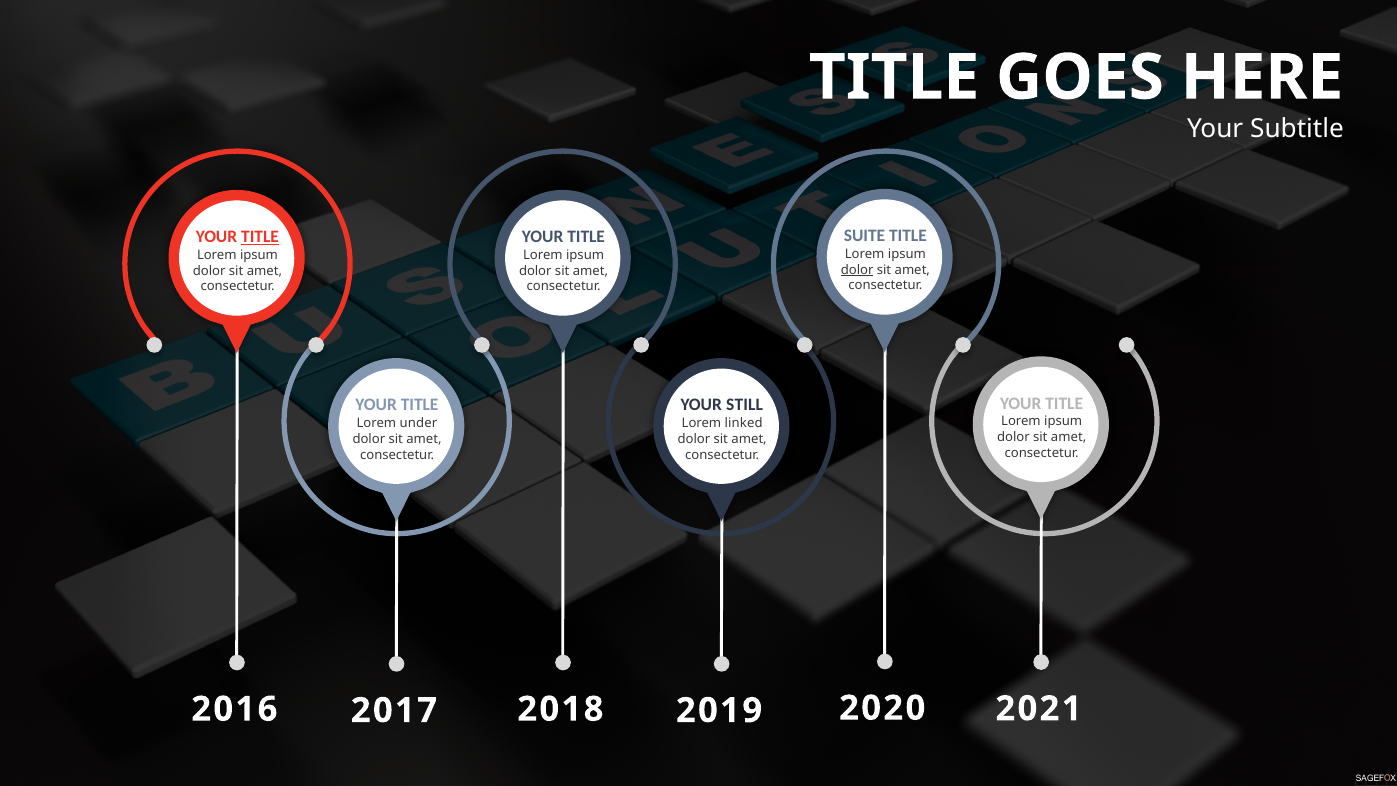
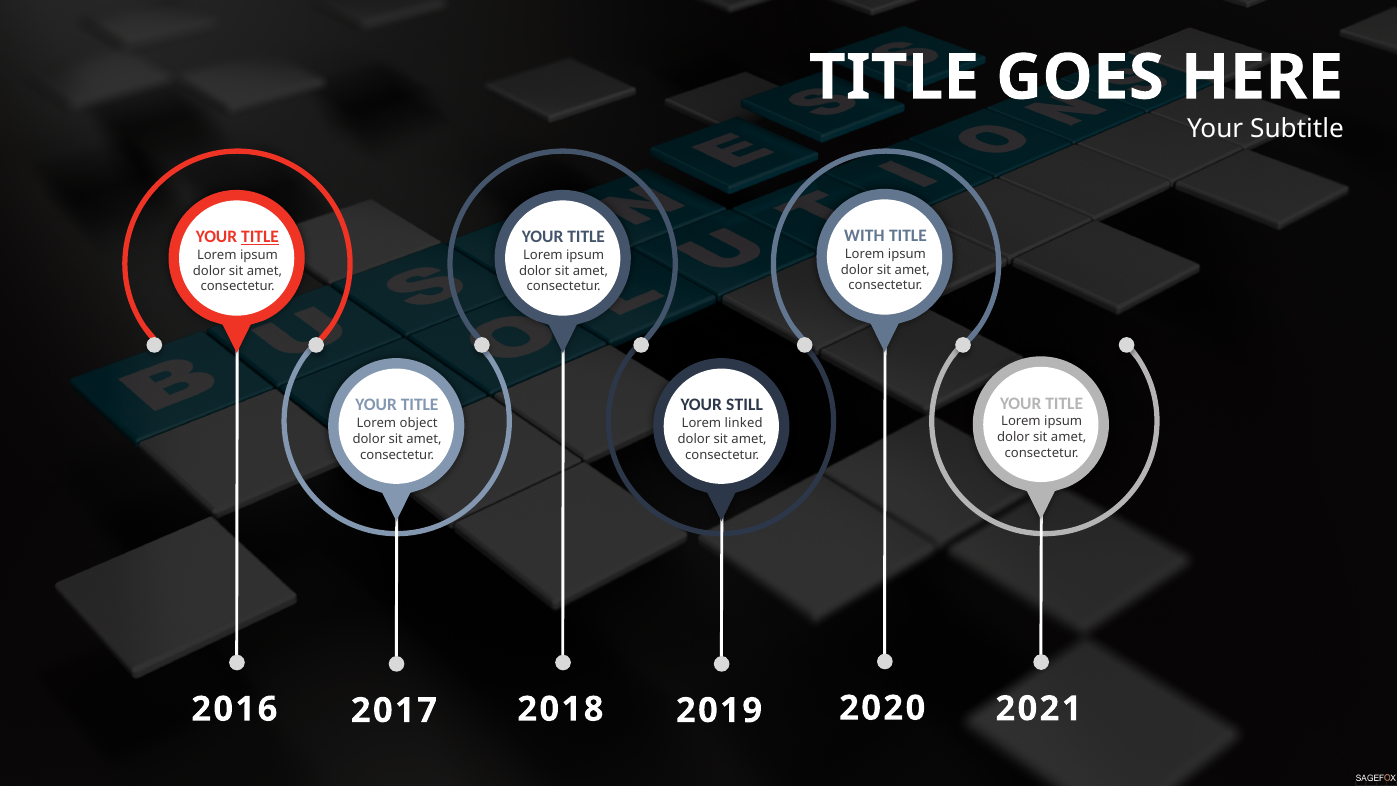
SUITE: SUITE -> WITH (864, 236)
dolor underline: present -> none (857, 270)
under: under -> object (419, 423)
